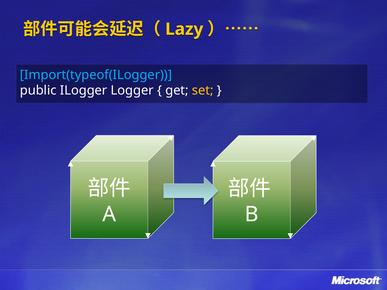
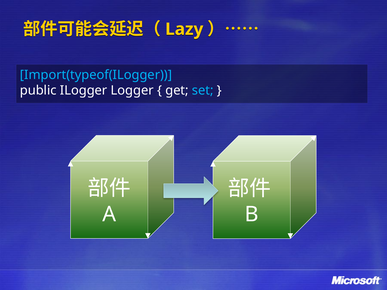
set colour: yellow -> light blue (203, 91)
